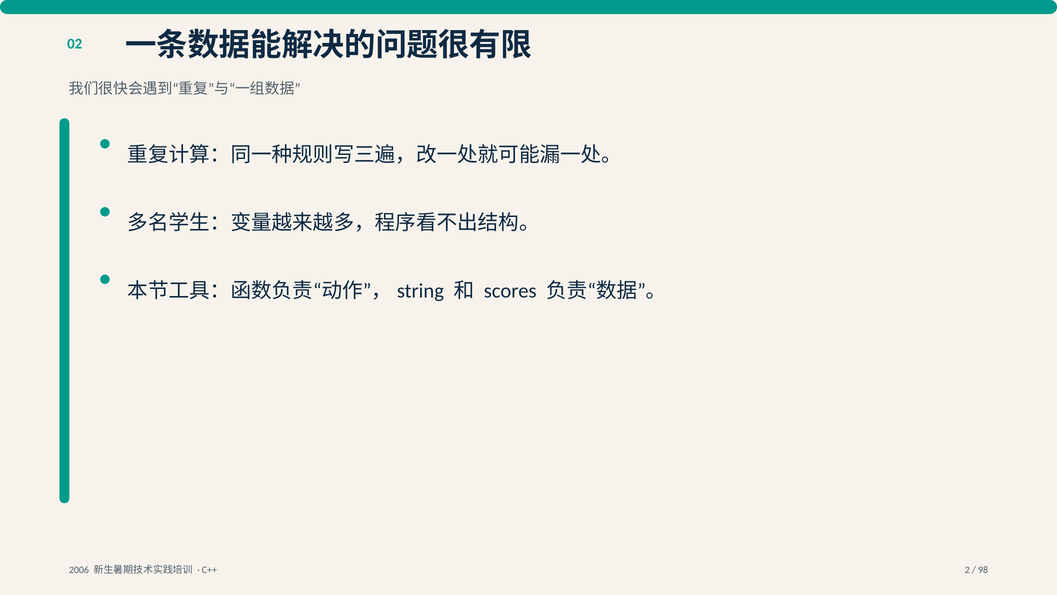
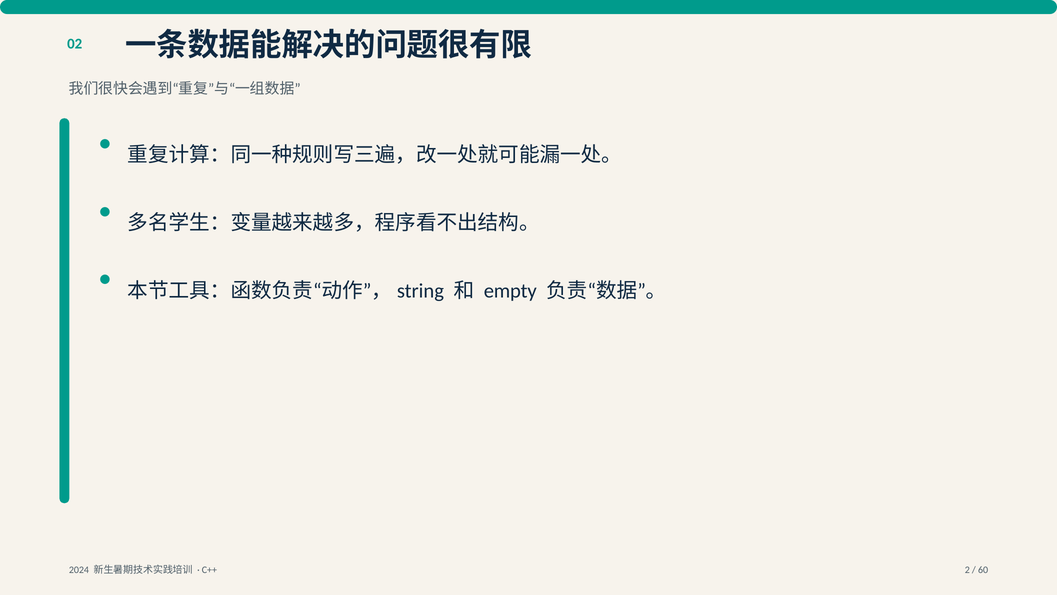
scores: scores -> empty (510, 290)
2006: 2006 -> 2024 (79, 570)
98: 98 -> 60 (983, 570)
